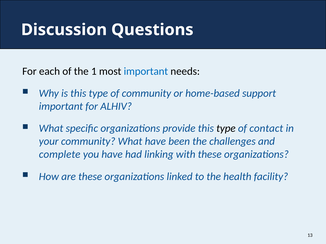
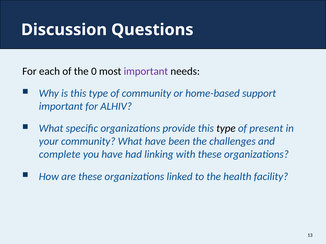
1: 1 -> 0 (94, 71)
important colour: blue -> purple (146, 71)
contact: contact -> present (266, 129)
